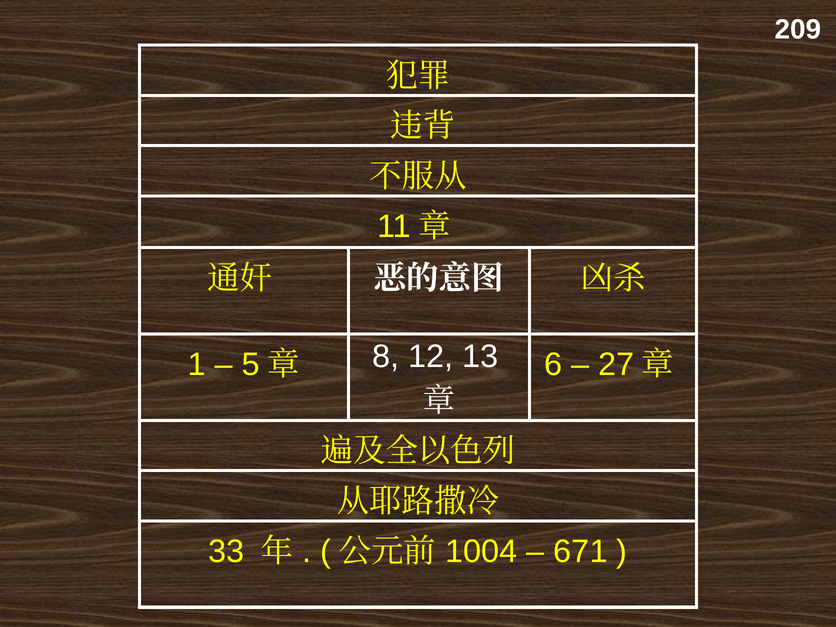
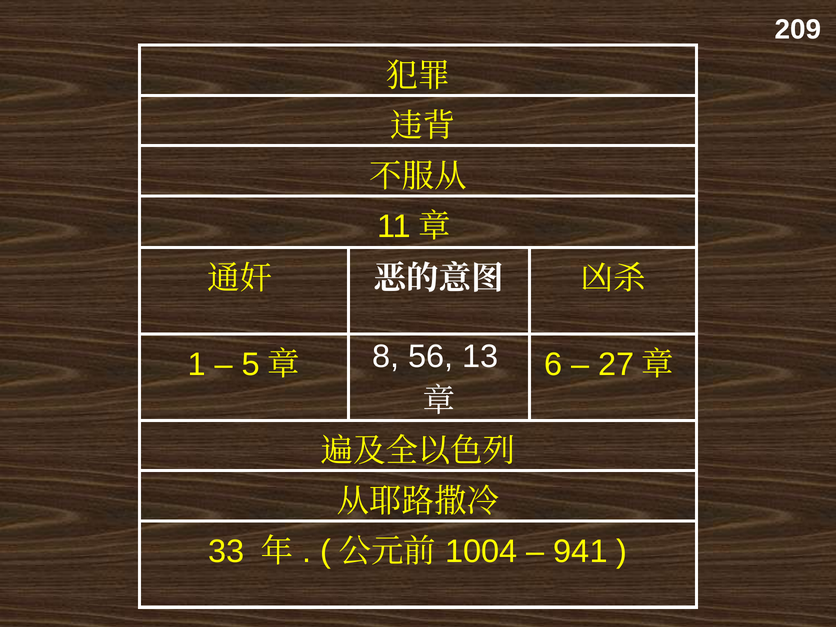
12: 12 -> 56 (431, 357)
671: 671 -> 941 (581, 552)
